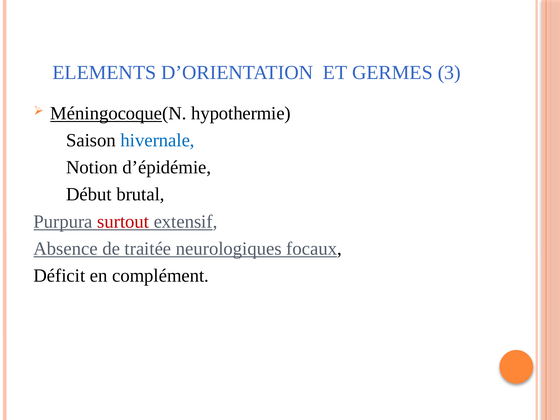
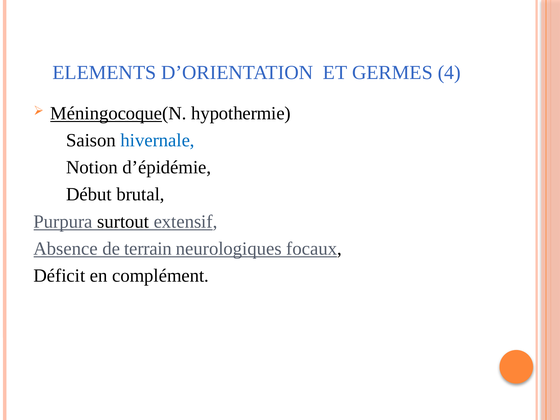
3: 3 -> 4 (449, 72)
surtout colour: red -> black (123, 222)
traitée: traitée -> terrain (148, 249)
